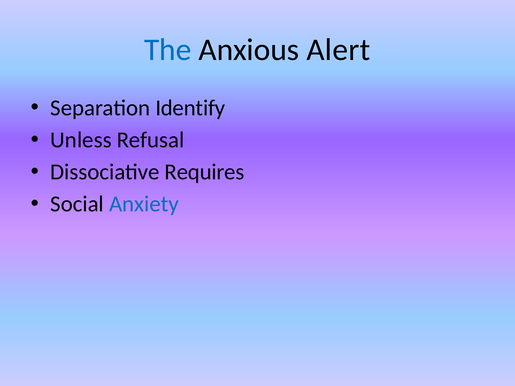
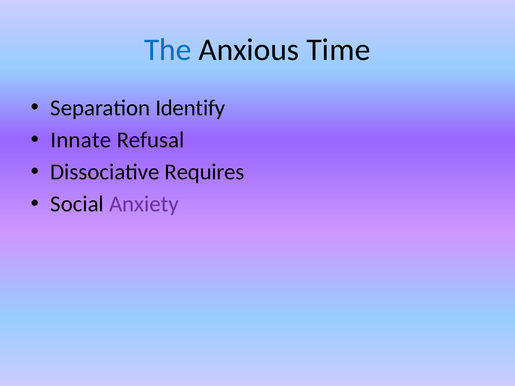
Alert: Alert -> Time (338, 50)
Unless: Unless -> Innate (81, 140)
Anxiety colour: blue -> purple (144, 204)
